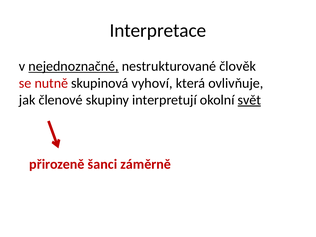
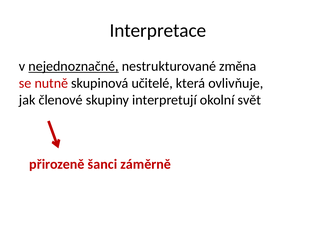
člověk: člověk -> změna (238, 66)
vyhoví: vyhoví -> učitelé (152, 83)
svět underline: present -> none (249, 100)
